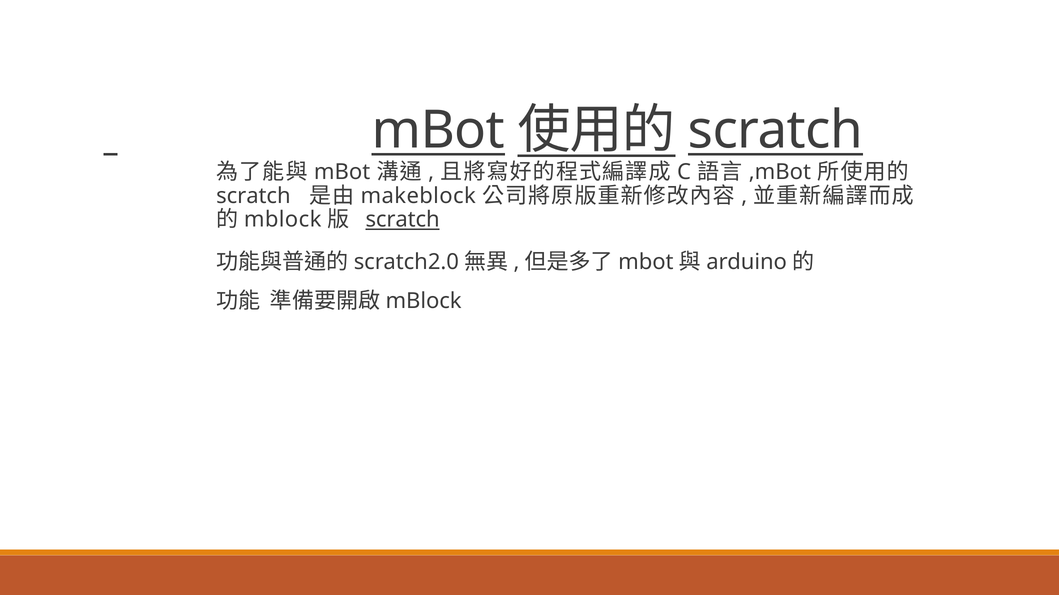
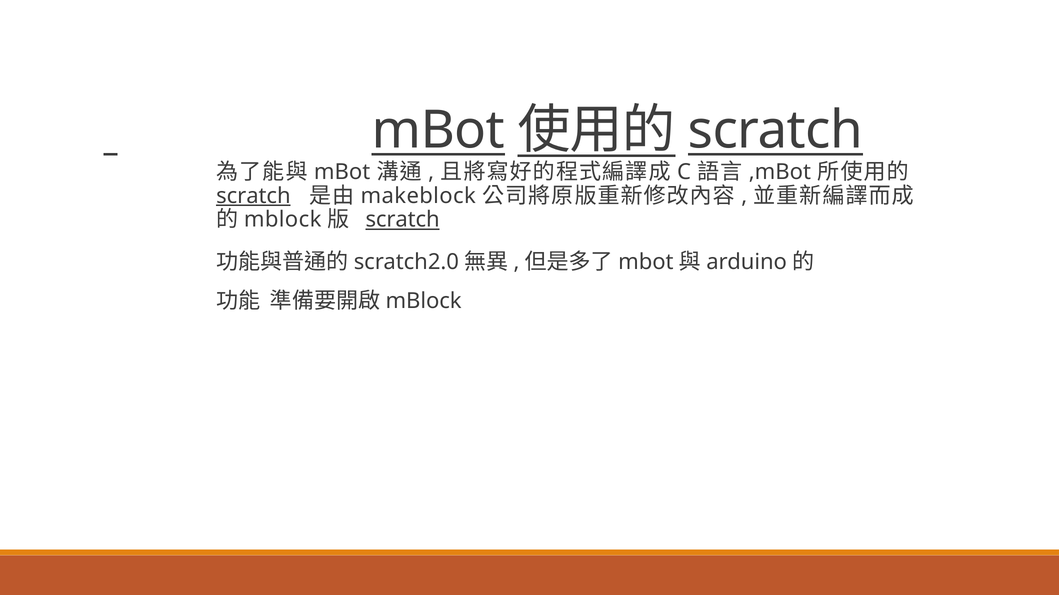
scratch underline: none -> present (253, 196)
